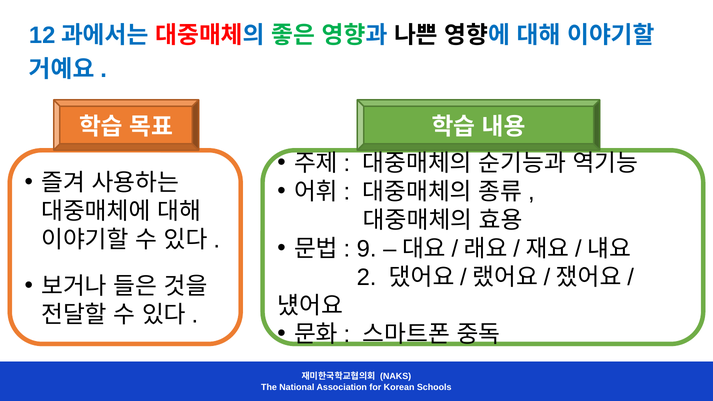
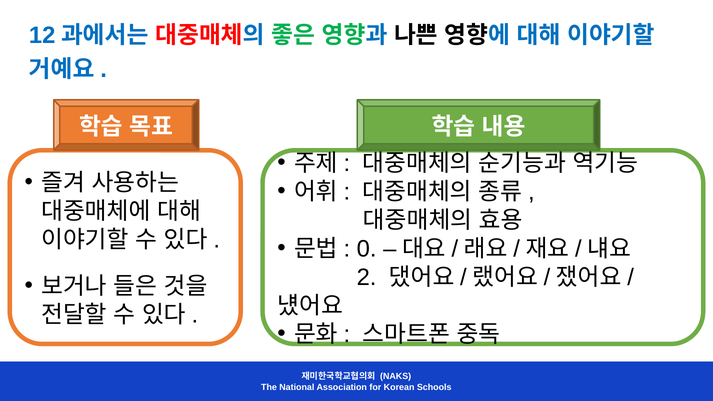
9: 9 -> 0 (367, 249)
